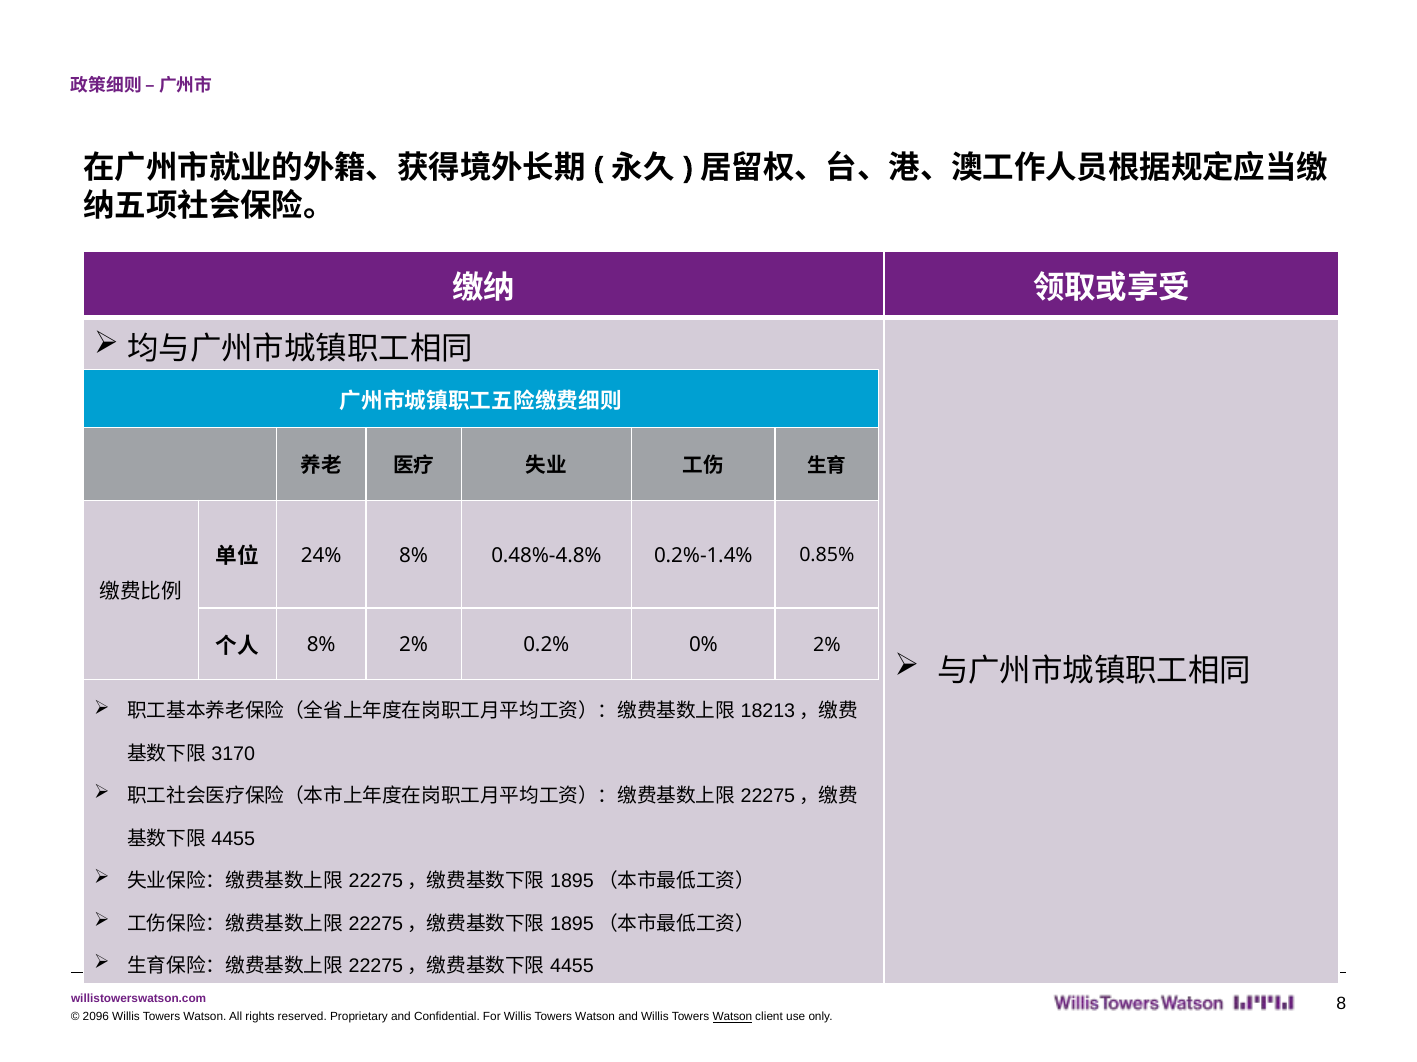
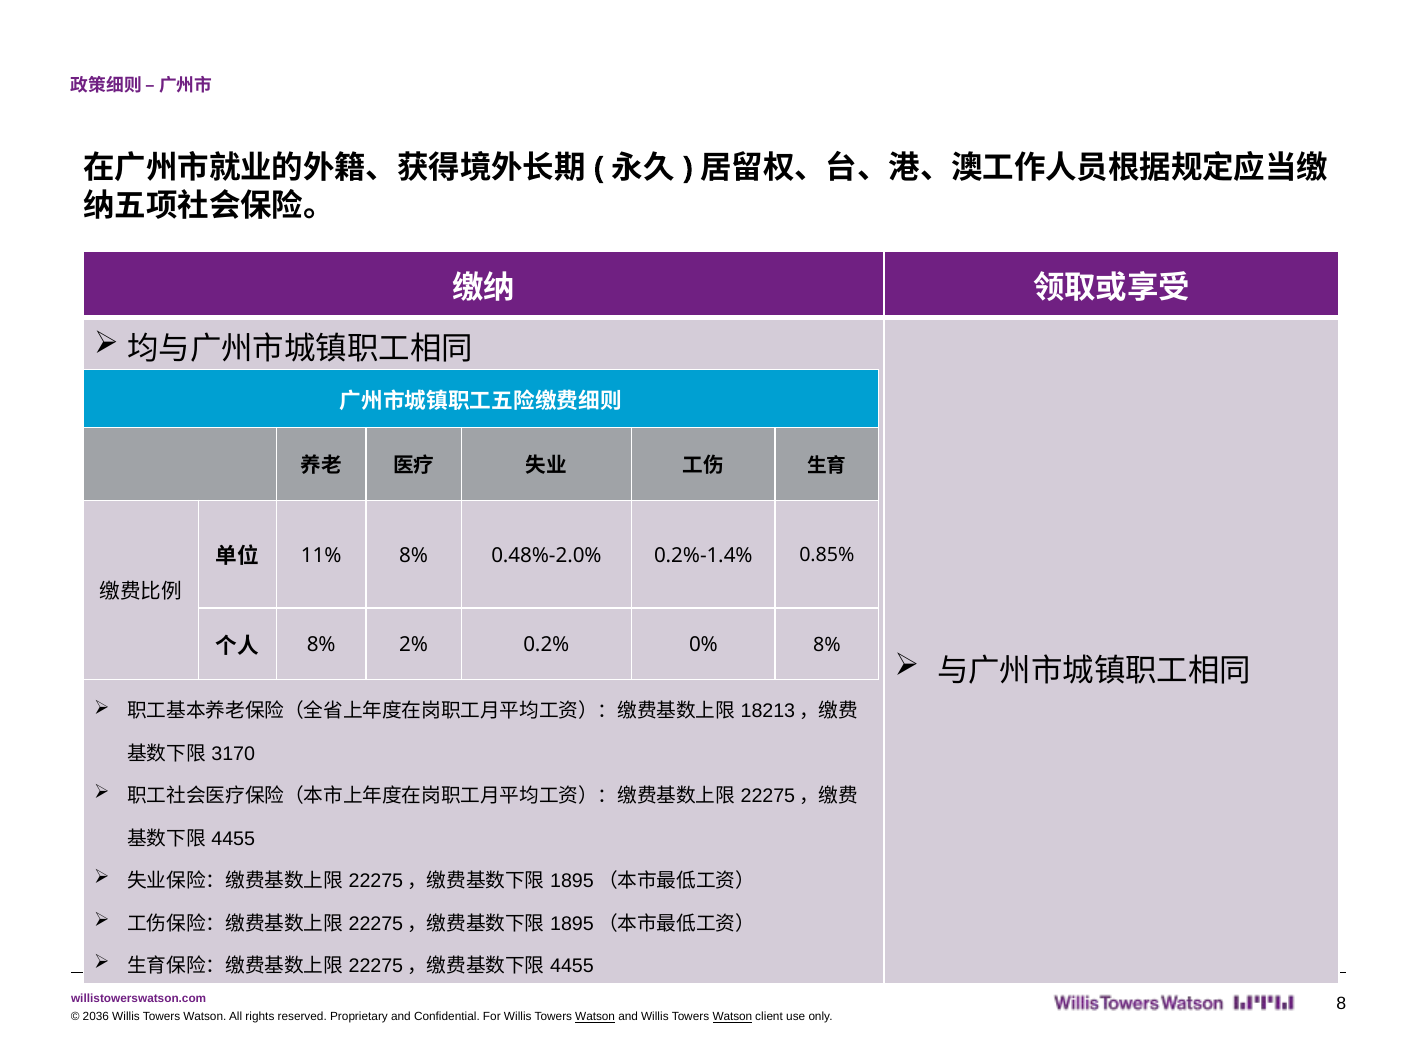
24%: 24% -> 11% (321, 556)
0.48%-4.8%: 0.48%-4.8% -> 0.48%-2.0% (546, 556)
0% 2%: 2% -> 8% (827, 645)
2096: 2096 -> 2036 (96, 1018)
Watson underline: none -> present (595, 1018)
